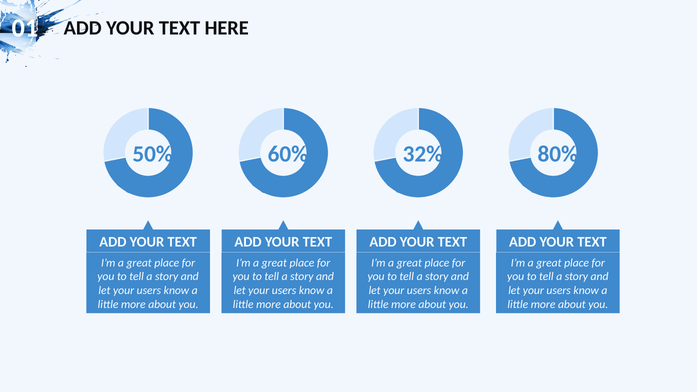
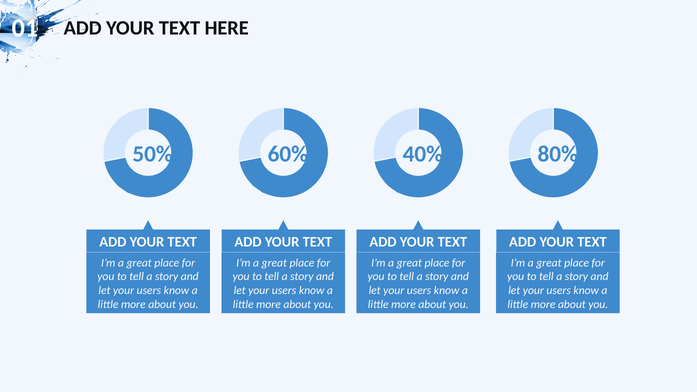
32%: 32% -> 40% (423, 154)
